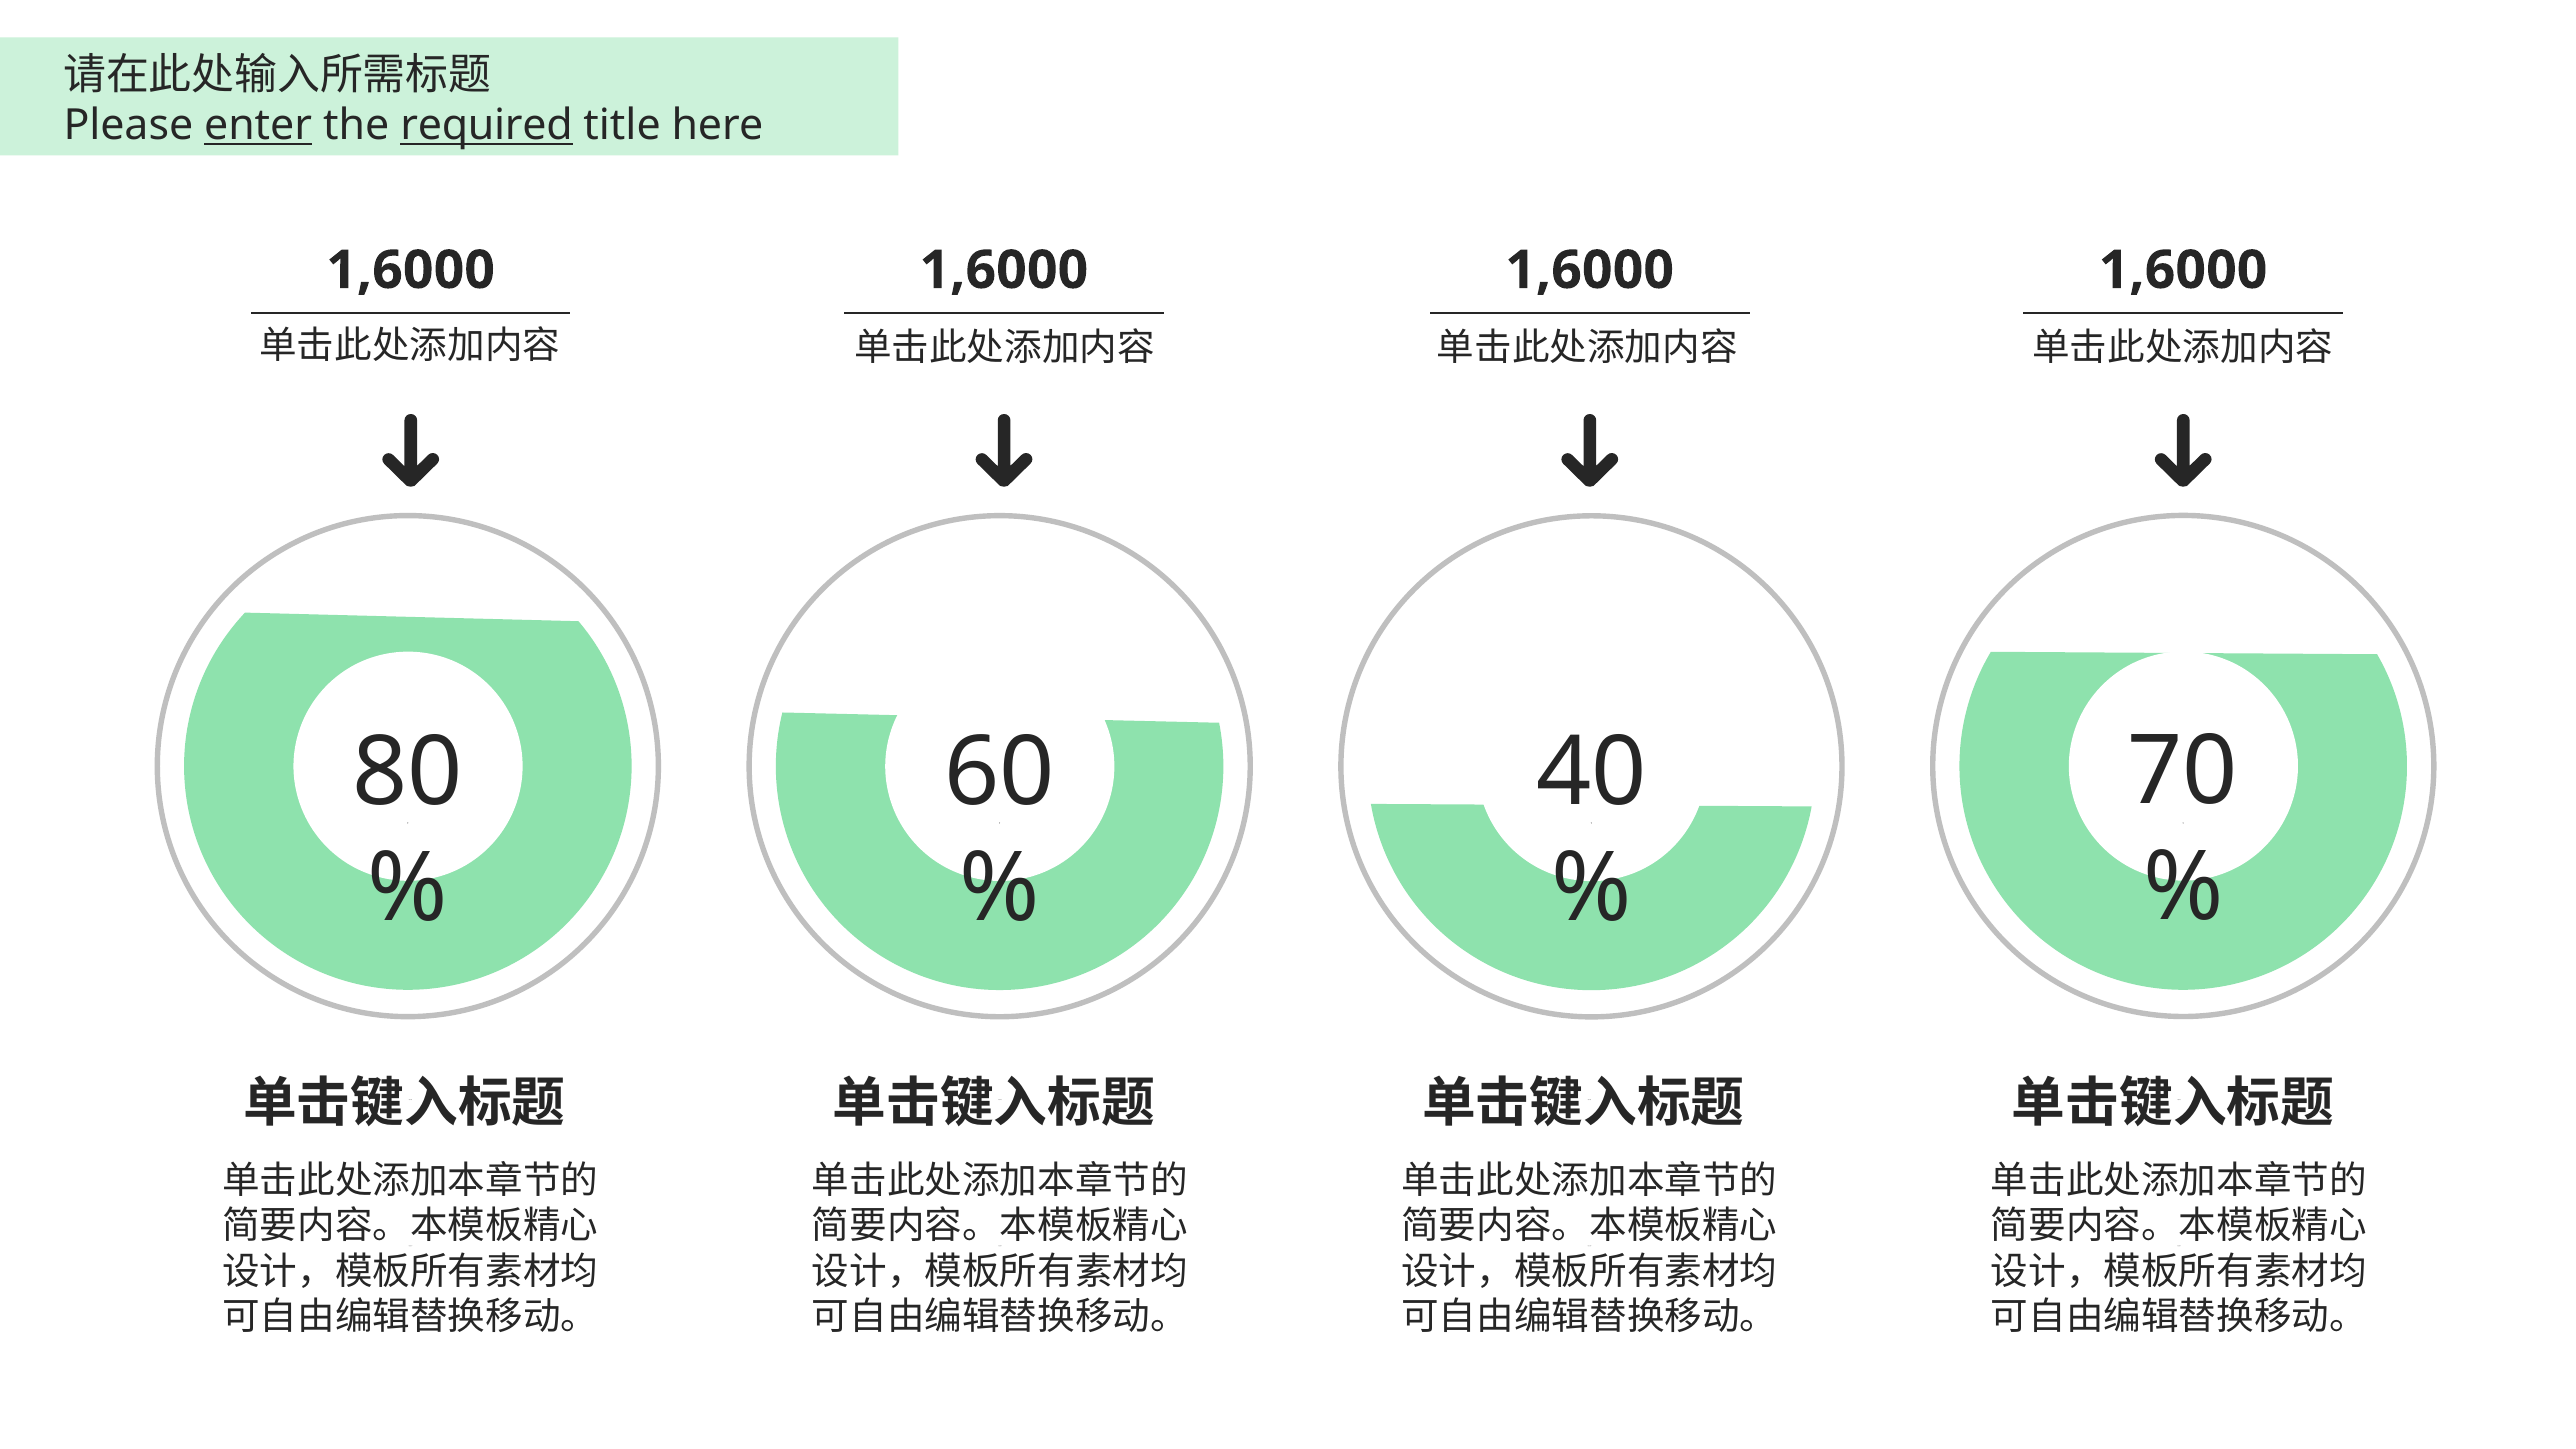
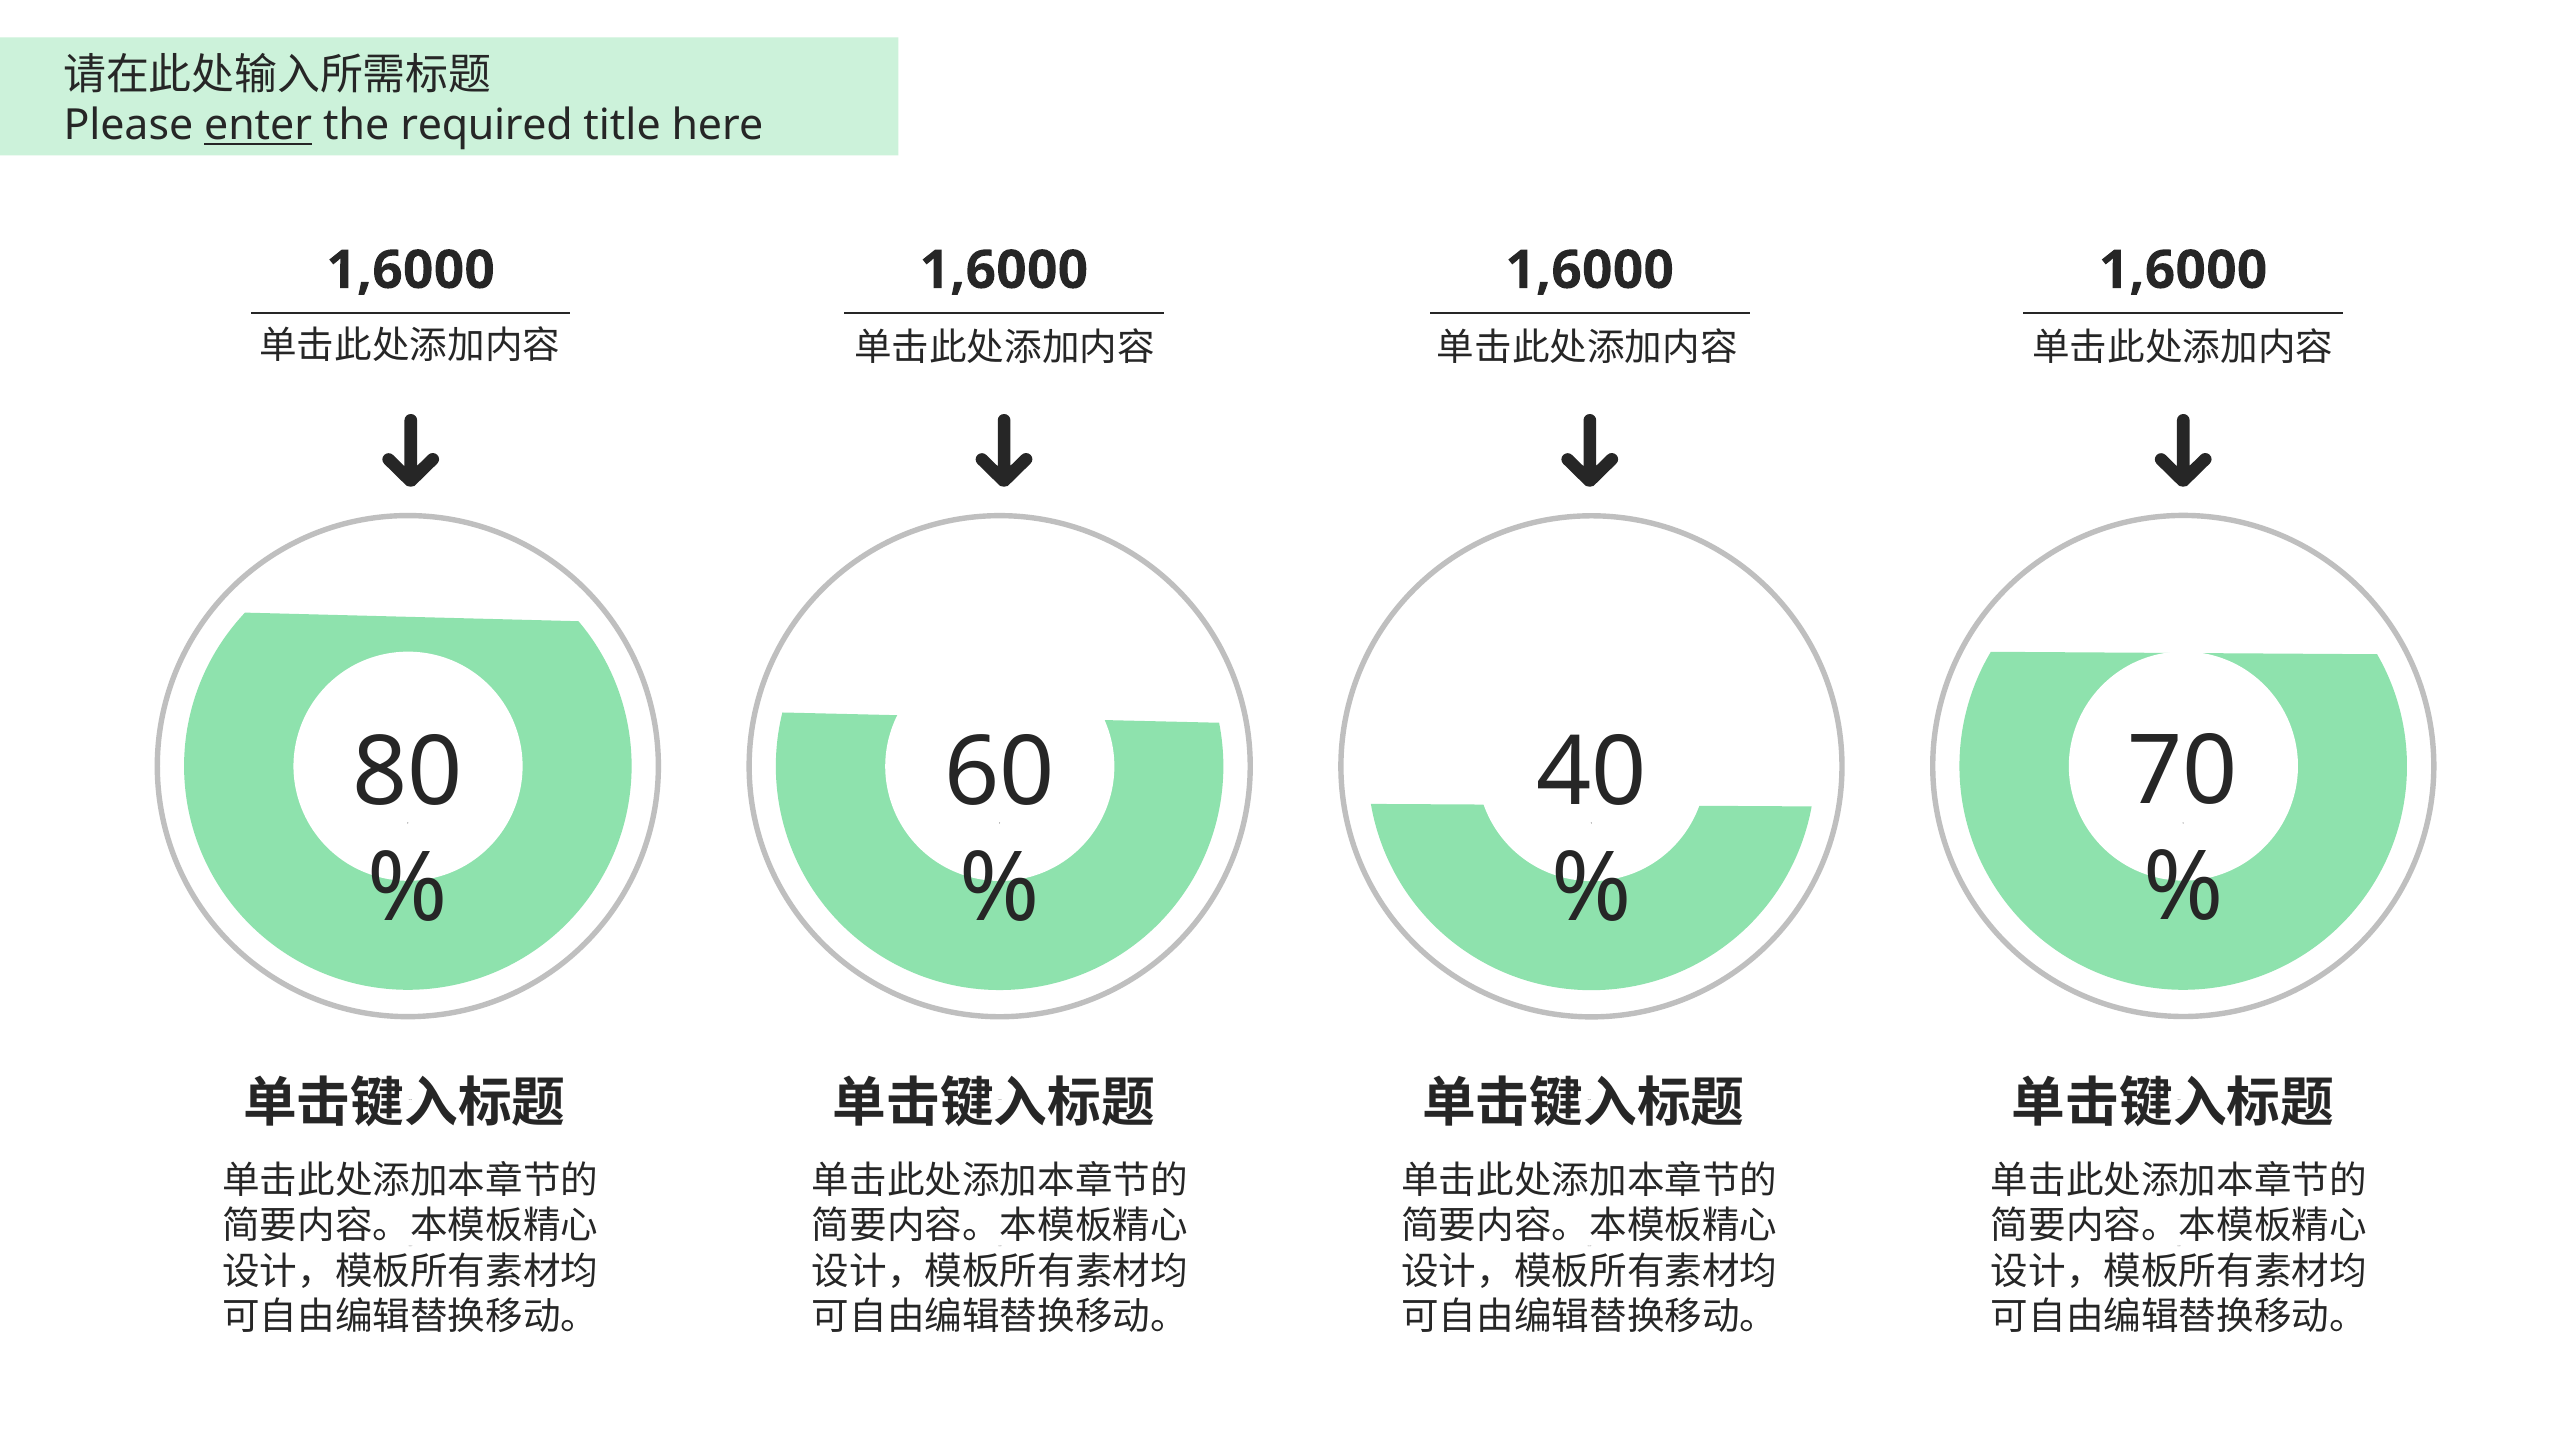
required underline: present -> none (487, 126)
